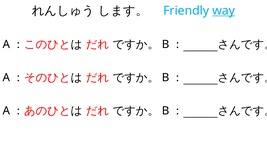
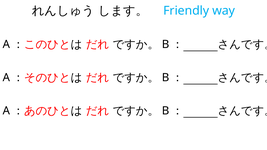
way underline: present -> none (224, 11)
